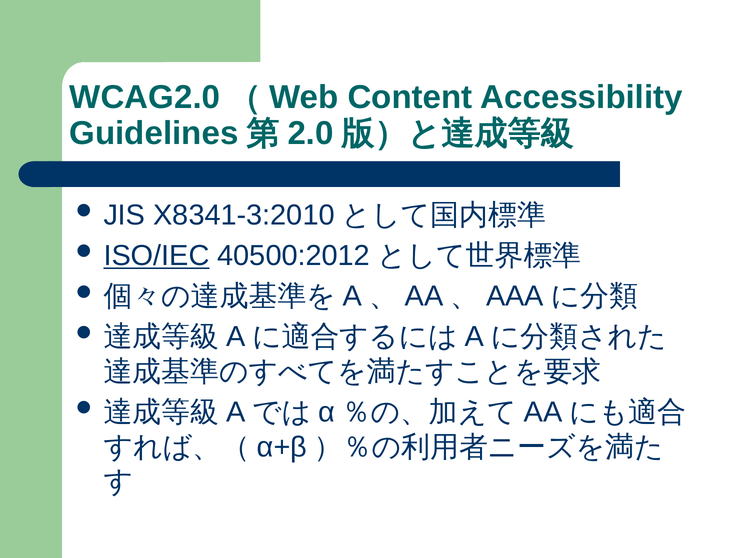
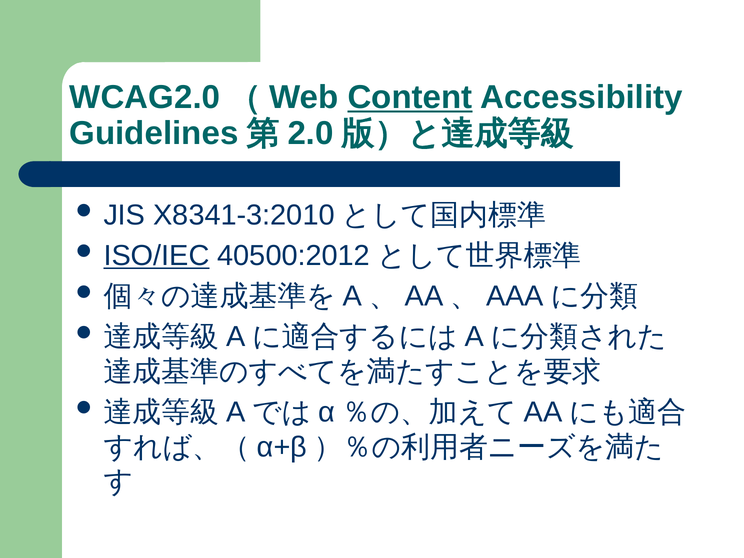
Content underline: none -> present (410, 97)
